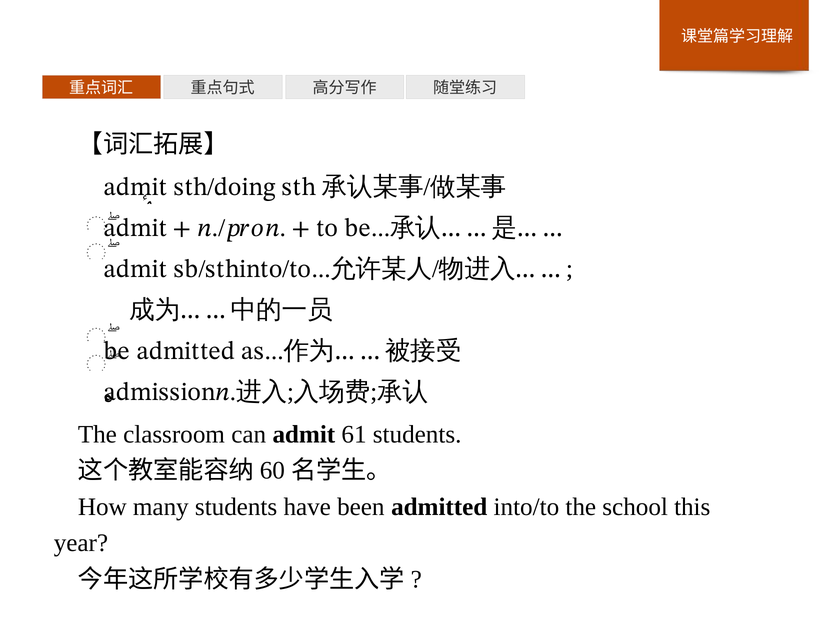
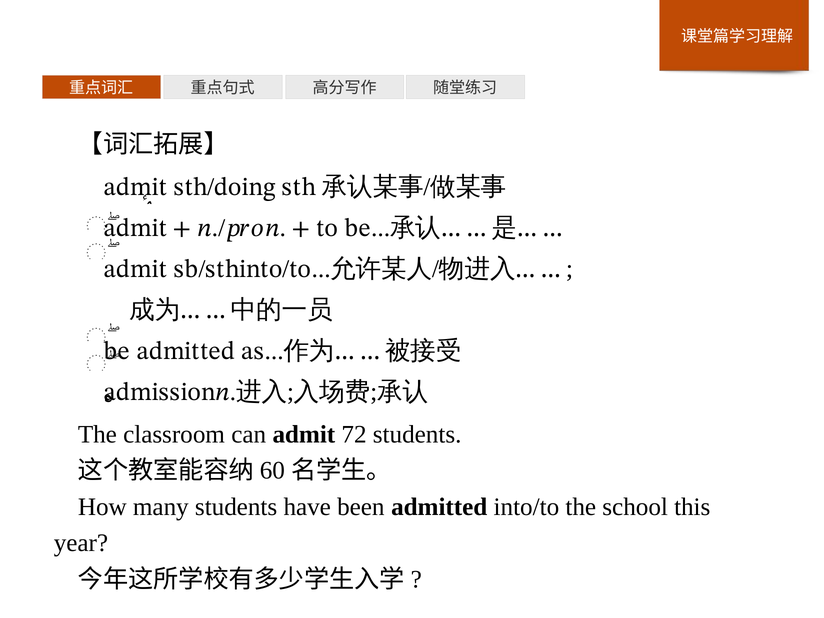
61: 61 -> 72 (354, 434)
